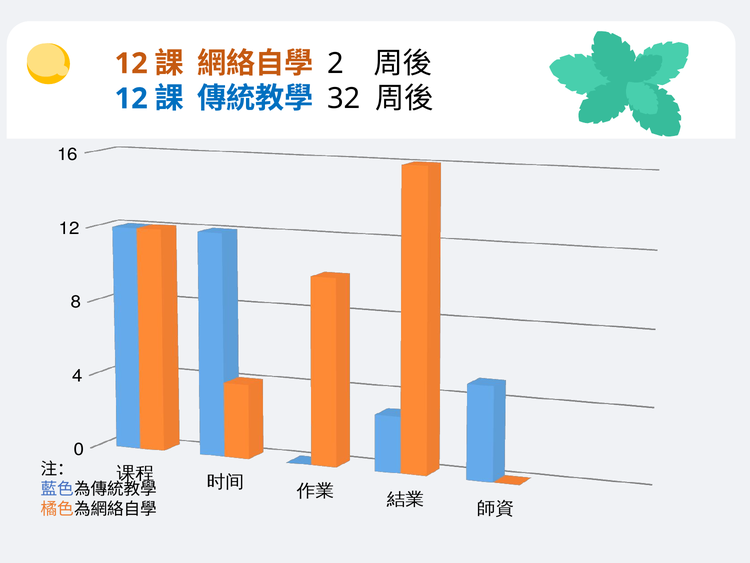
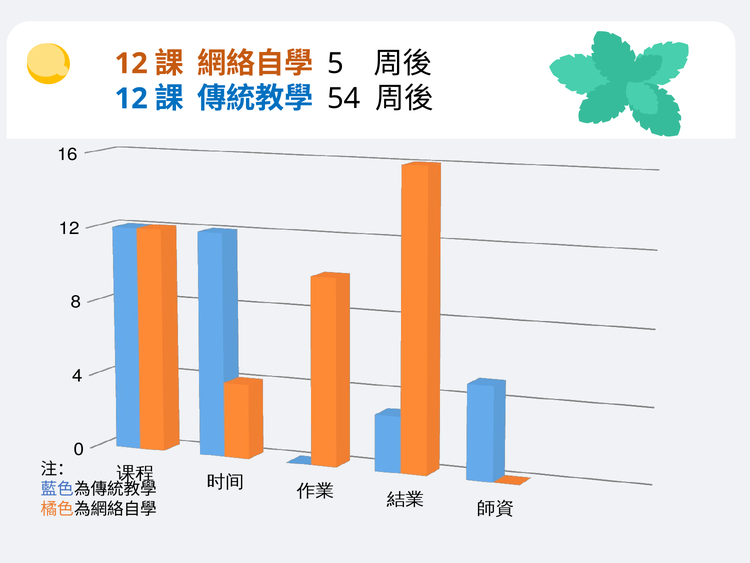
2: 2 -> 5 (335, 64)
32: 32 -> 54 (344, 99)
